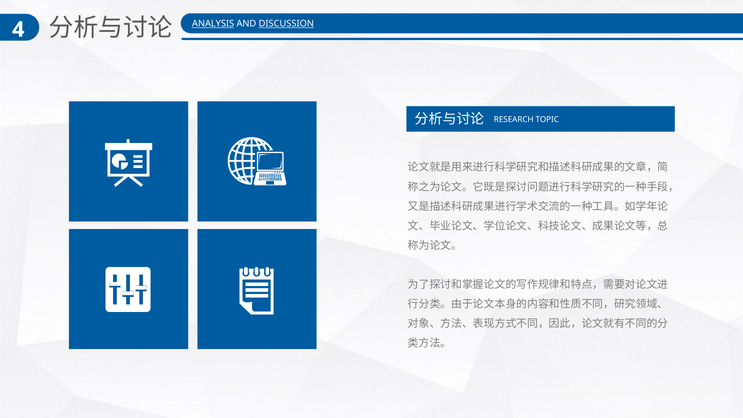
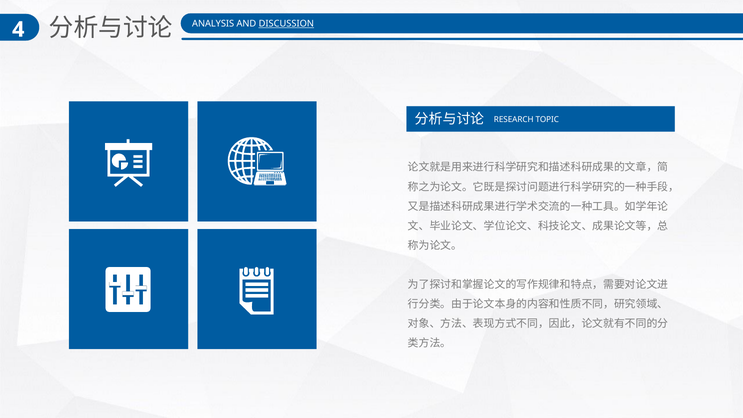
ANALYSIS underline: present -> none (213, 24)
